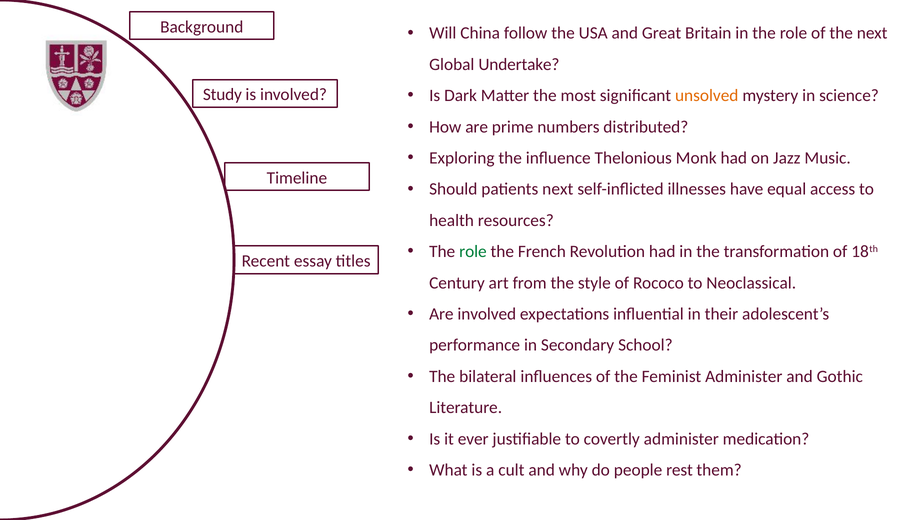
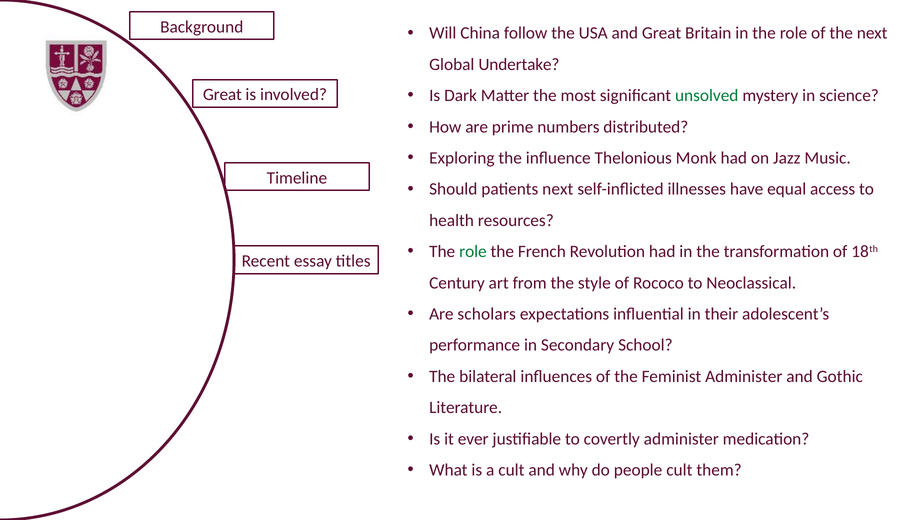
unsolved colour: orange -> green (707, 96)
Study: Study -> Great (222, 95)
Are involved: involved -> scholars (487, 314)
people rest: rest -> cult (679, 470)
